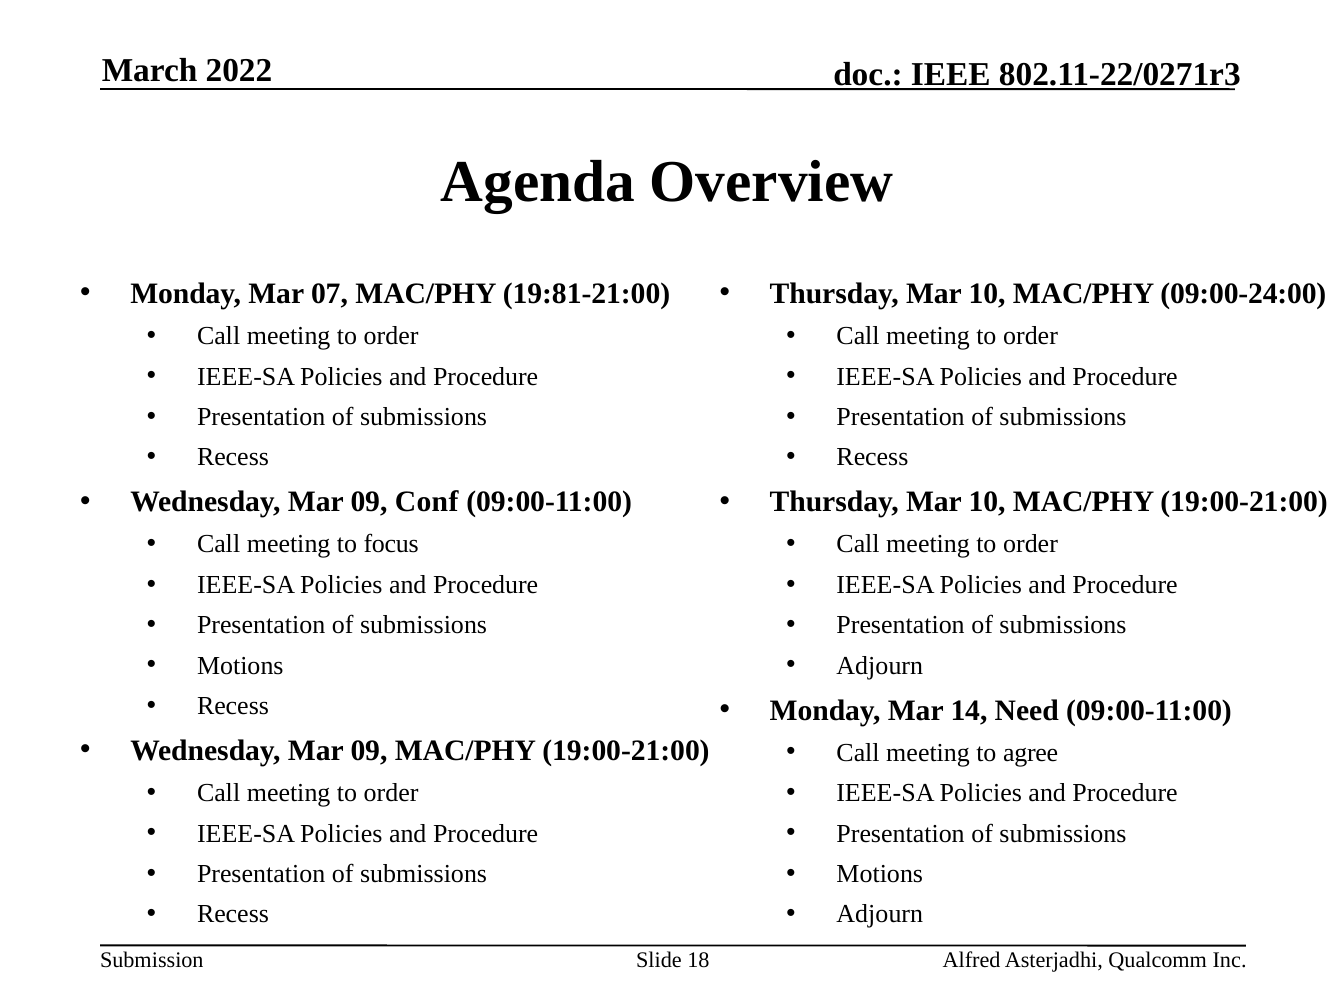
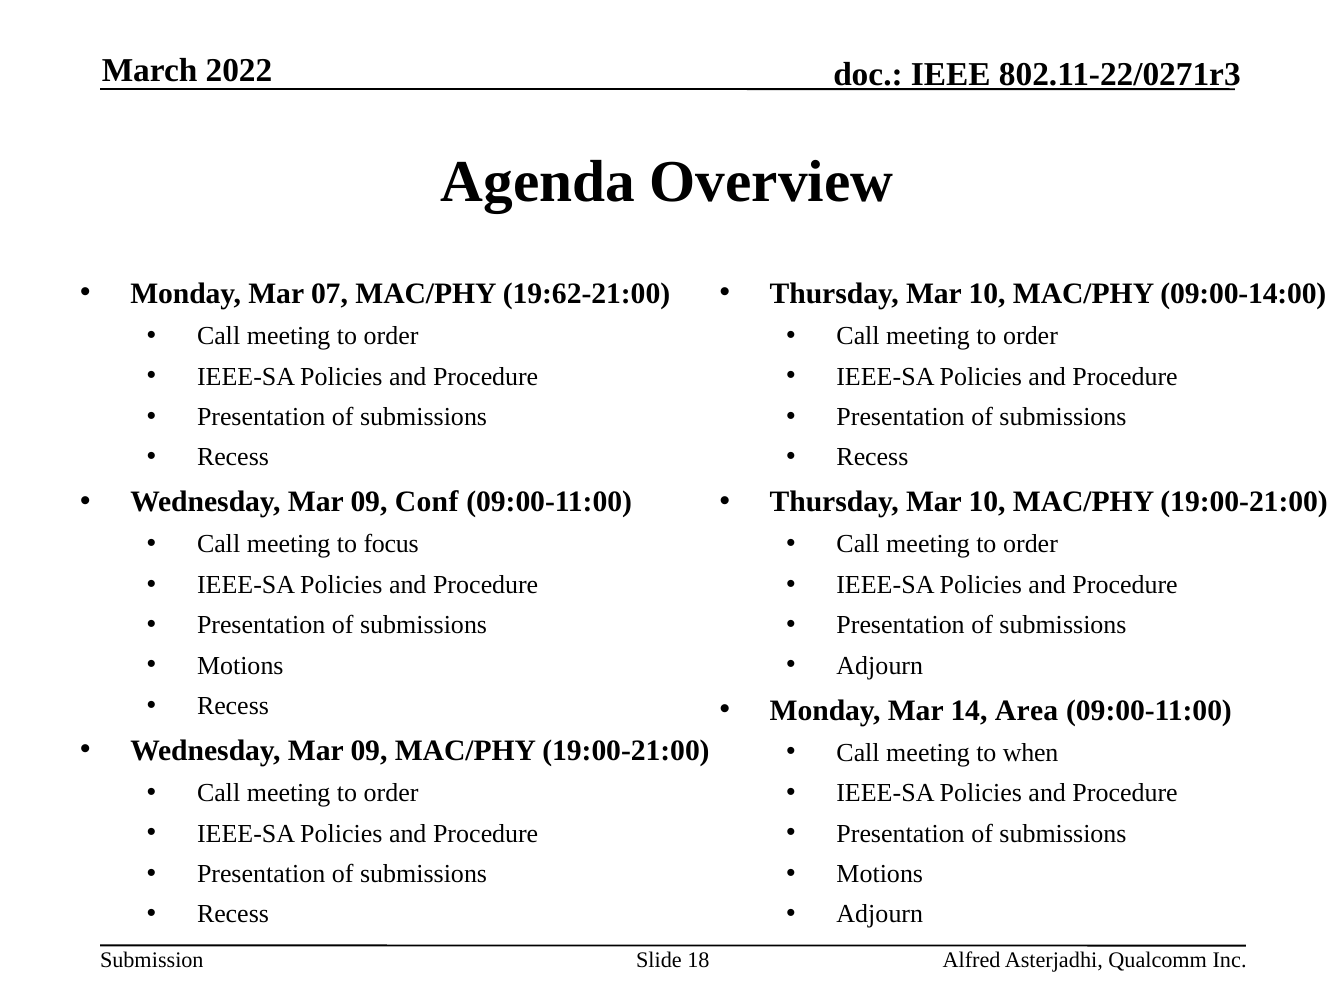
19:81-21:00: 19:81-21:00 -> 19:62-21:00 (586, 294)
09:00-24:00: 09:00-24:00 -> 09:00-14:00 (1243, 294)
Need: Need -> Area (1027, 711)
agree: agree -> when (1031, 753)
